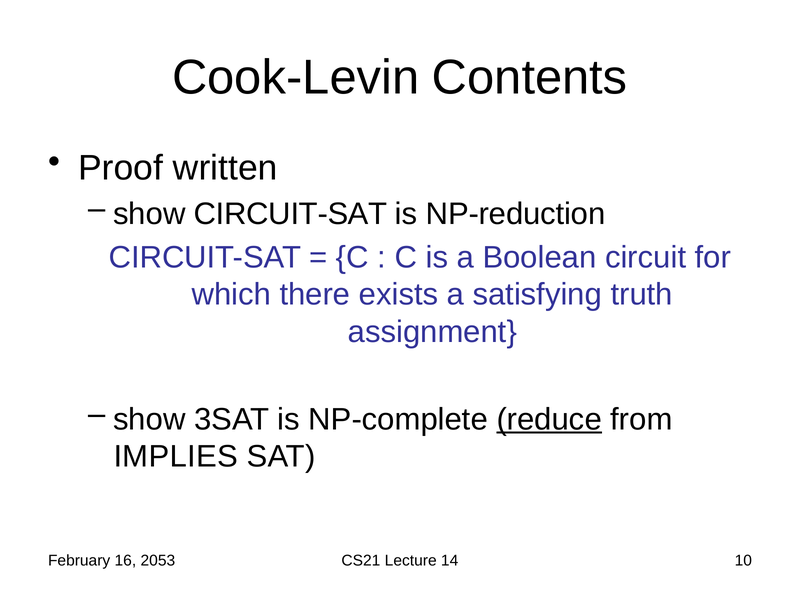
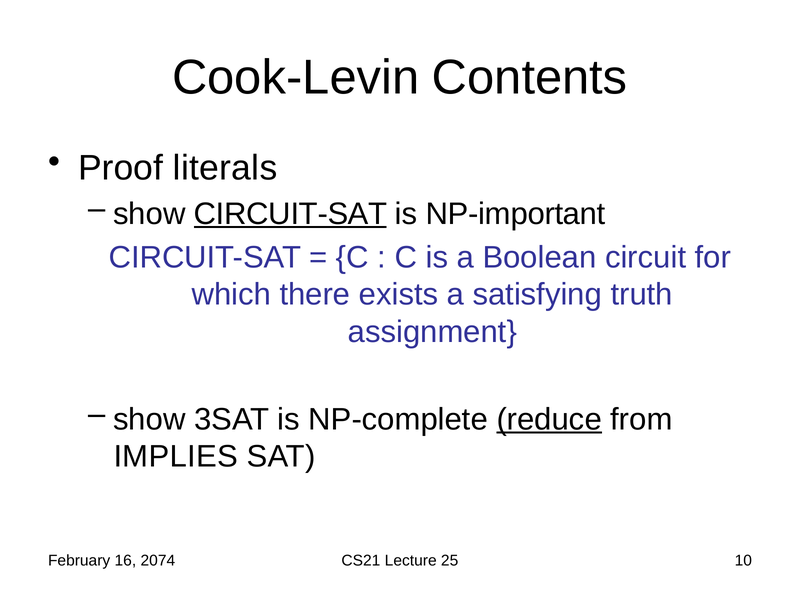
written: written -> literals (225, 168)
CIRCUIT-SAT underline: none -> present (291, 214)
NP-reduction: NP-reduction -> NP-important (516, 214)
2053: 2053 -> 2074 (158, 561)
14: 14 -> 25 (450, 561)
